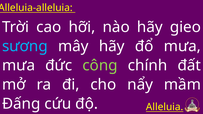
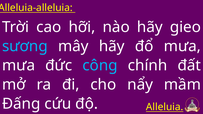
công colour: light green -> light blue (100, 65)
